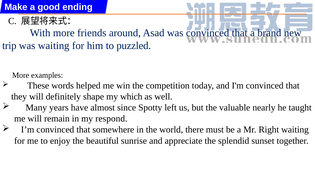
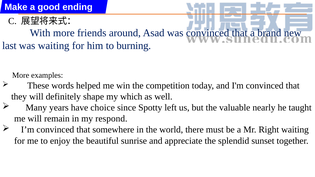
trip: trip -> last (9, 46)
puzzled: puzzled -> burning (134, 46)
almost: almost -> choice (103, 108)
